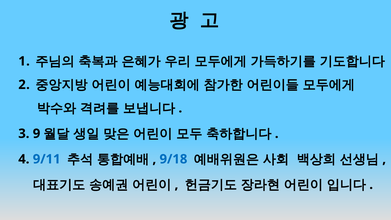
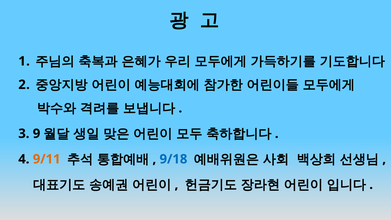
9/11 colour: blue -> orange (47, 159)
